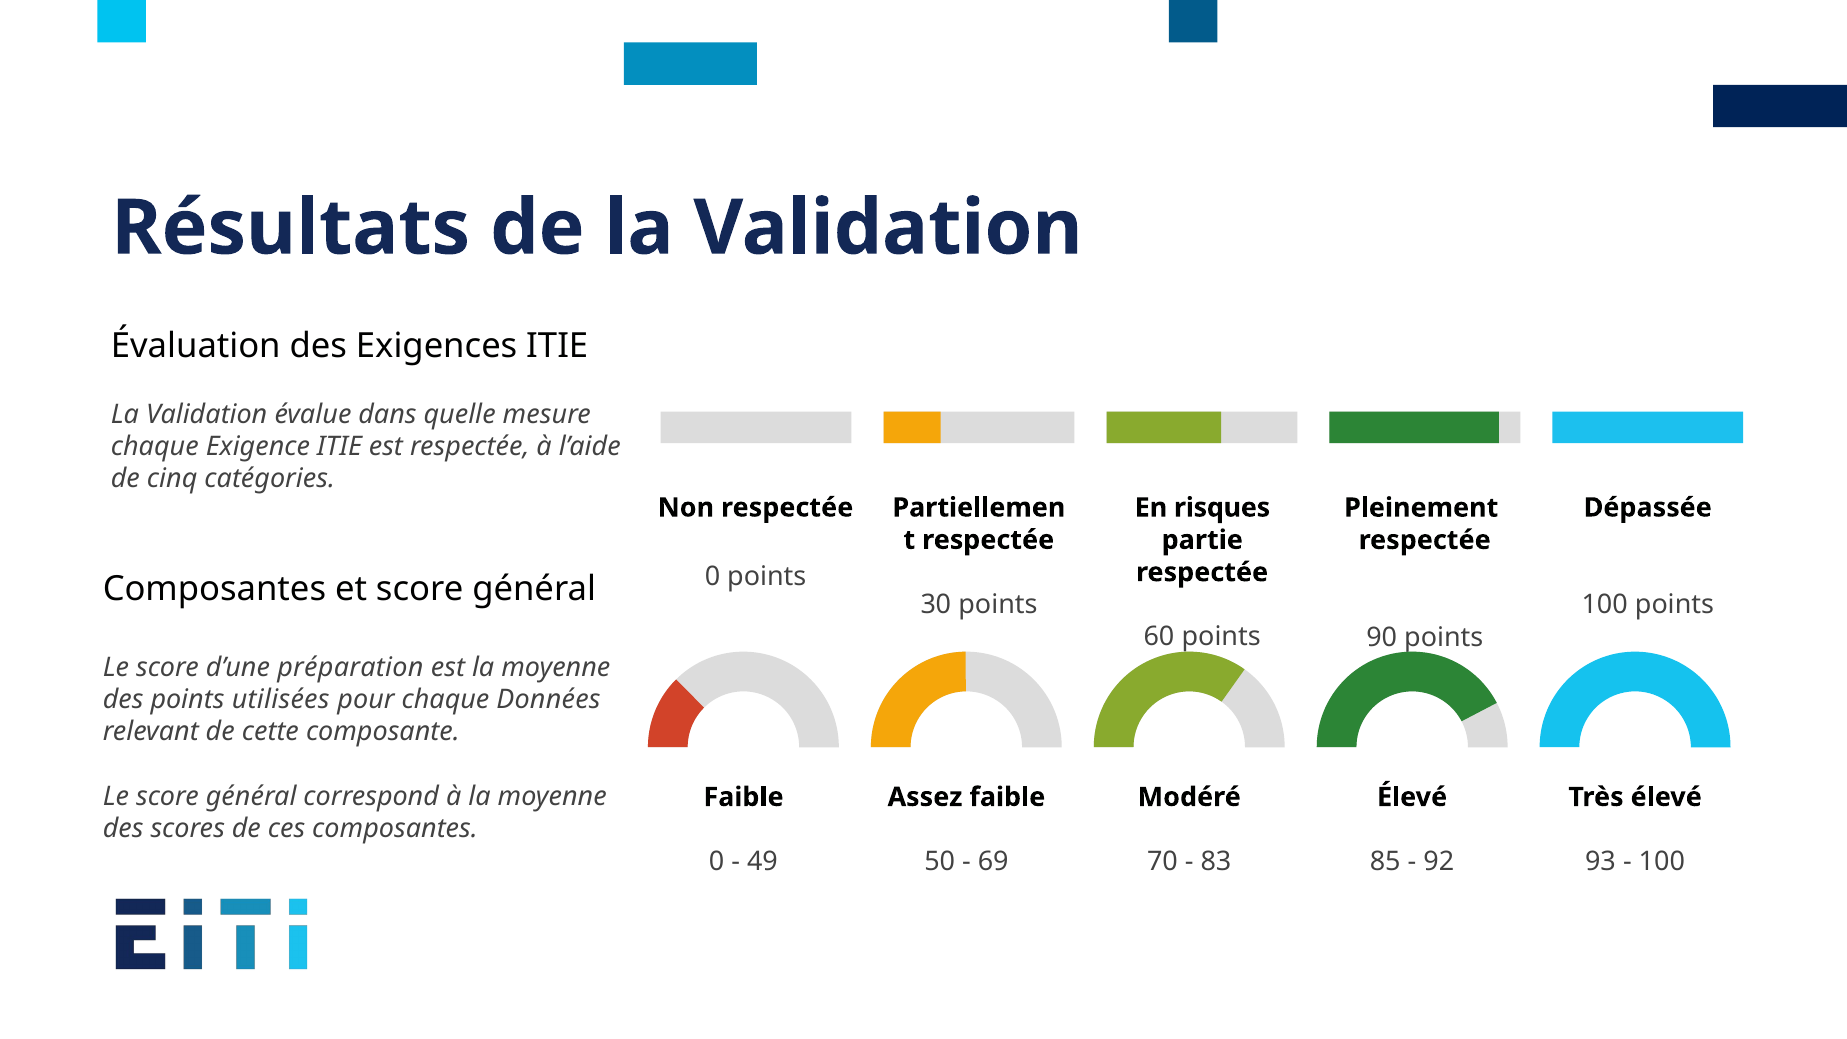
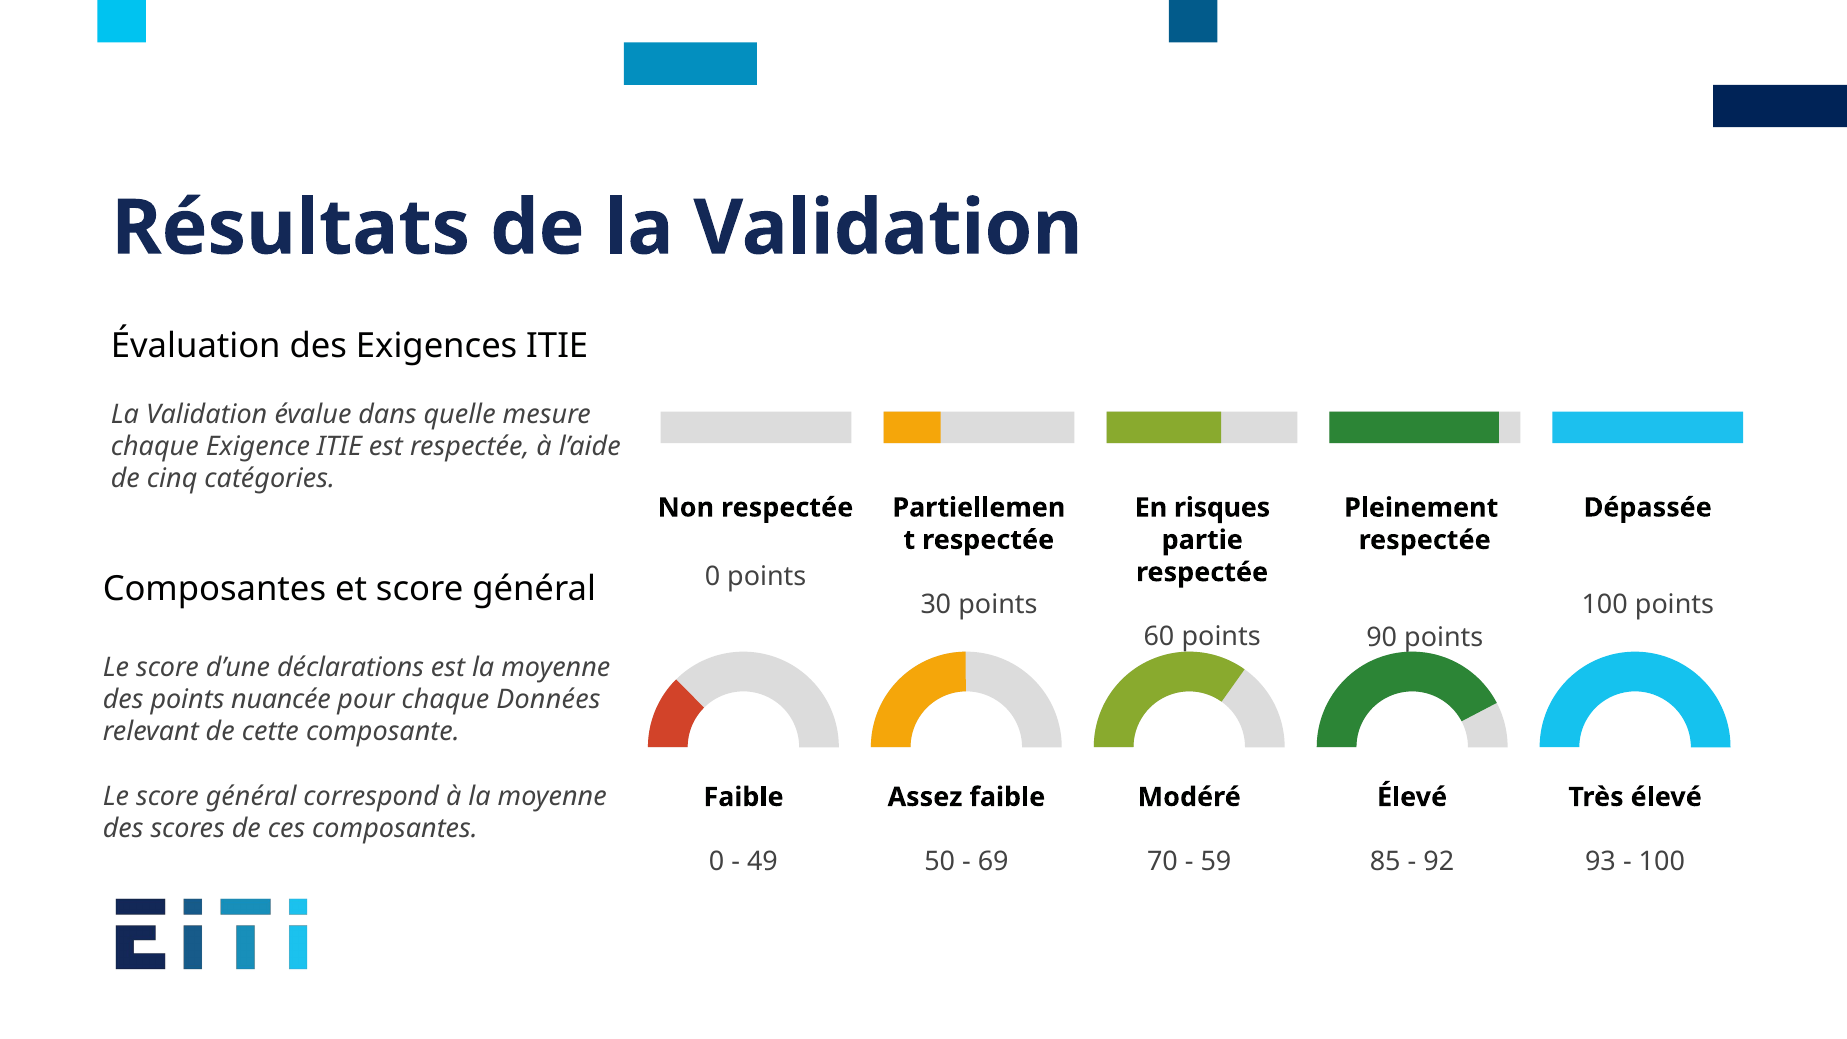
préparation: préparation -> déclarations (351, 667)
utilisées: utilisées -> nuancée (281, 700)
83: 83 -> 59 (1216, 862)
